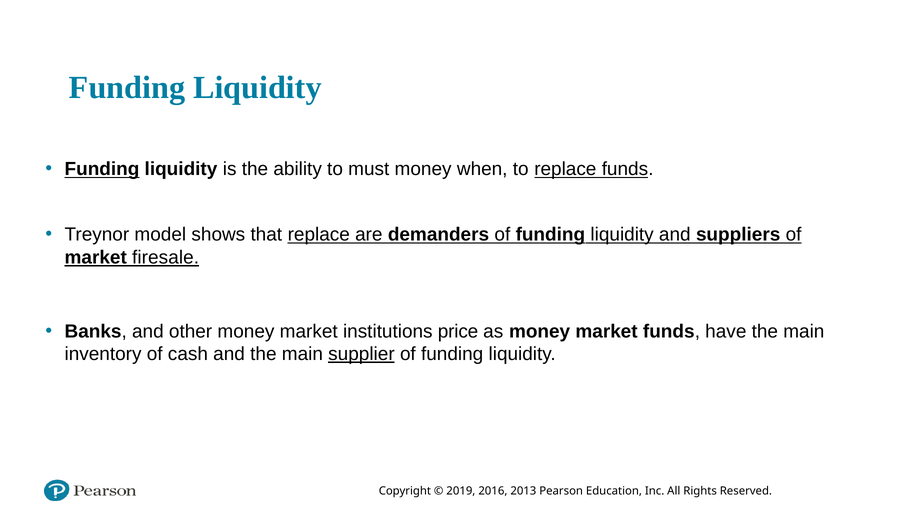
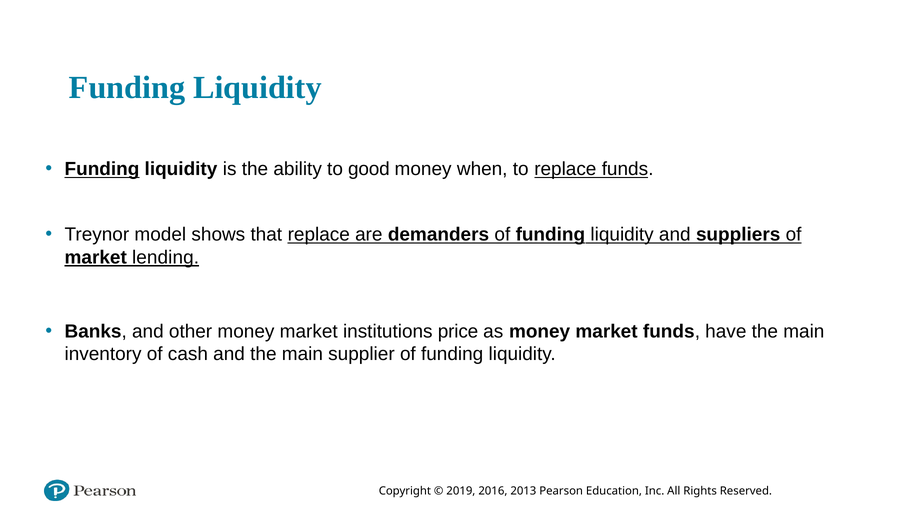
must: must -> good (369, 169)
firesale: firesale -> lending (166, 257)
supplier underline: present -> none (361, 354)
